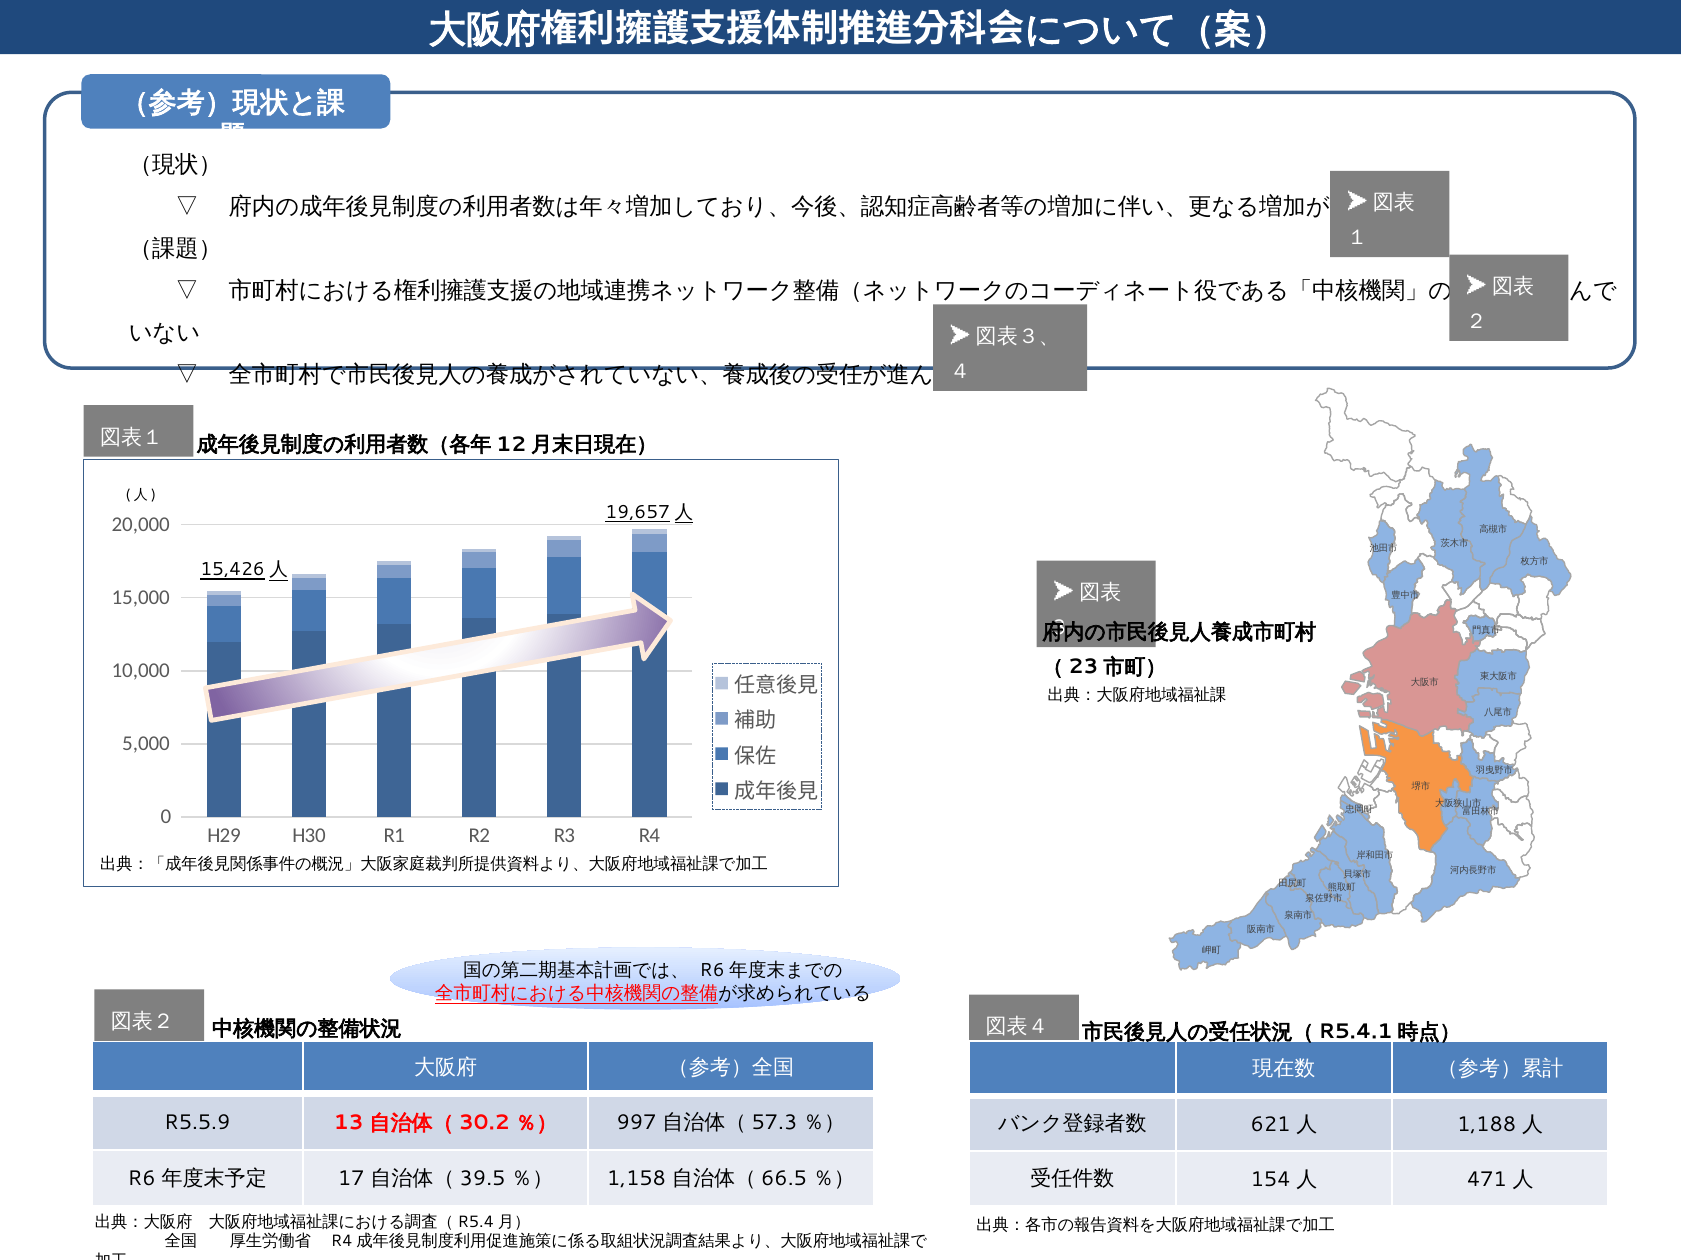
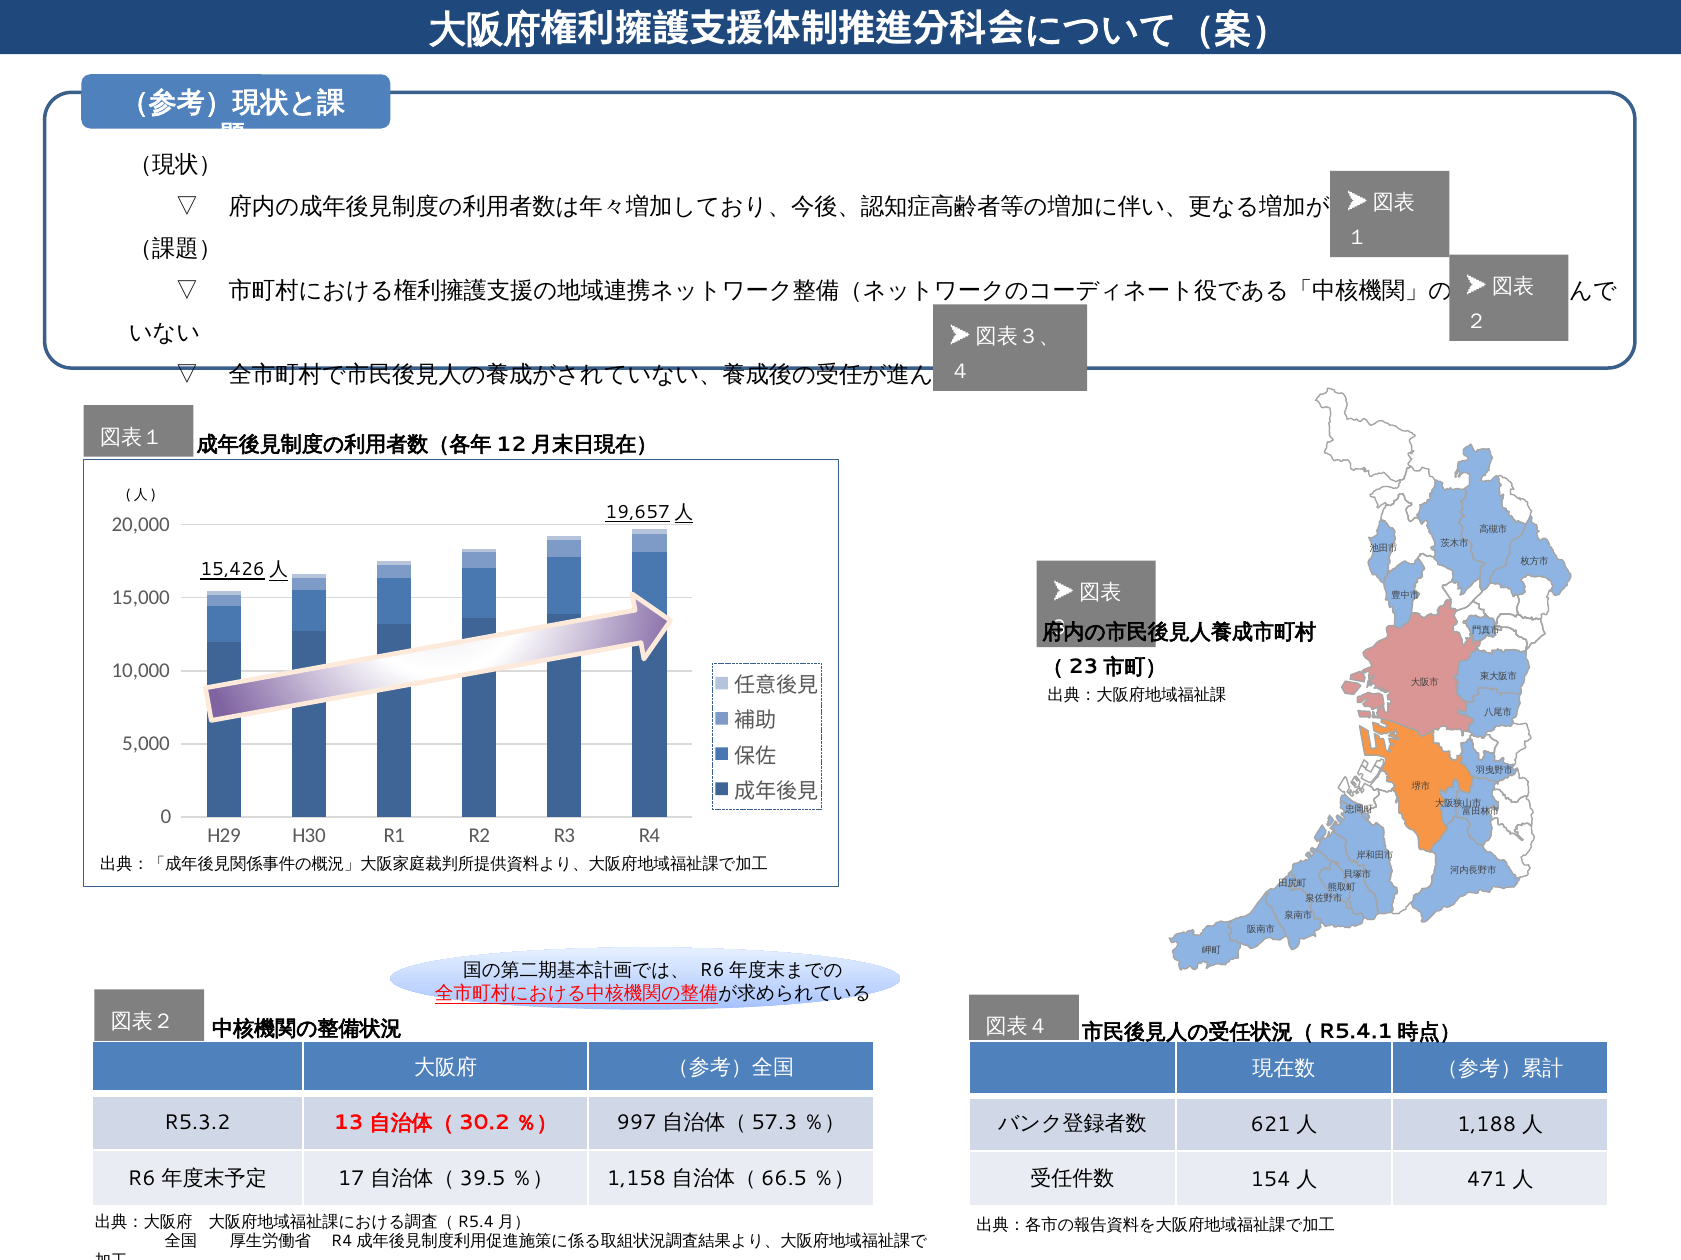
R5.5.9: R5.5.9 -> R5.3.2 (197, 1123)
